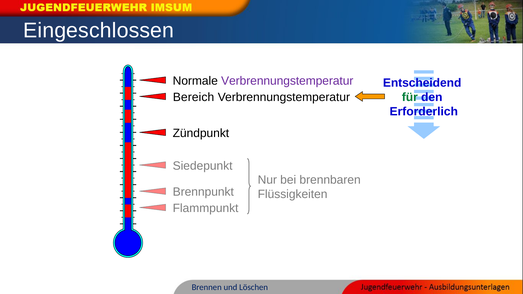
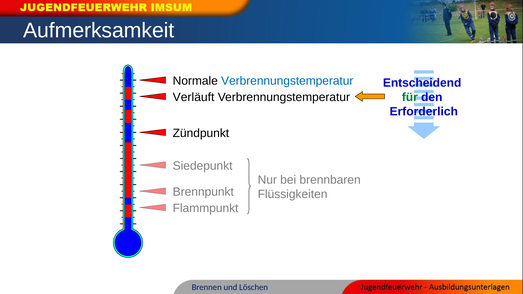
Eingeschlossen: Eingeschlossen -> Aufmerksamkeit (99, 30)
Verbrennungstemperatur colour: purple -> blue (287, 81)
Bereich: Bereich -> Verläuft (194, 97)
